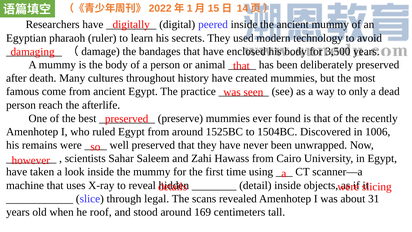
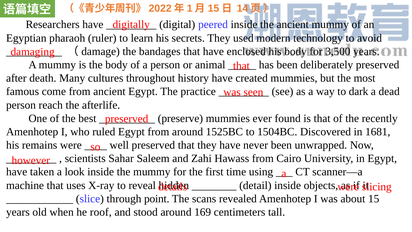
only: only -> dark (359, 91)
1006: 1006 -> 1681 (378, 132)
legal: legal -> point (157, 199)
31: 31 -> 15 (374, 199)
